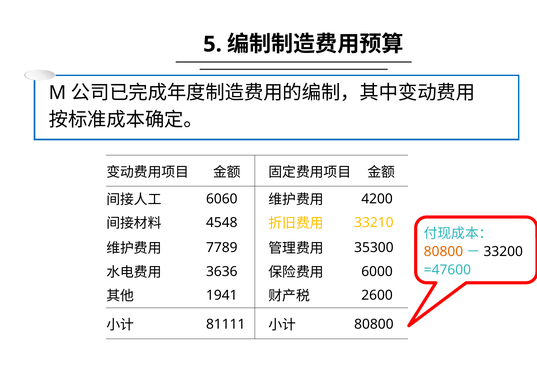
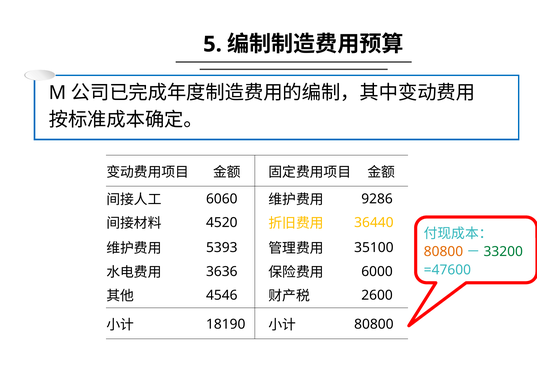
4200: 4200 -> 9286 (377, 199)
4548: 4548 -> 4520 (222, 222)
33210: 33210 -> 36440 (374, 222)
7789: 7789 -> 5393 (222, 248)
35300: 35300 -> 35100 (374, 248)
33200 colour: black -> green (503, 251)
1941: 1941 -> 4546 (222, 295)
81111: 81111 -> 18190 (226, 324)
